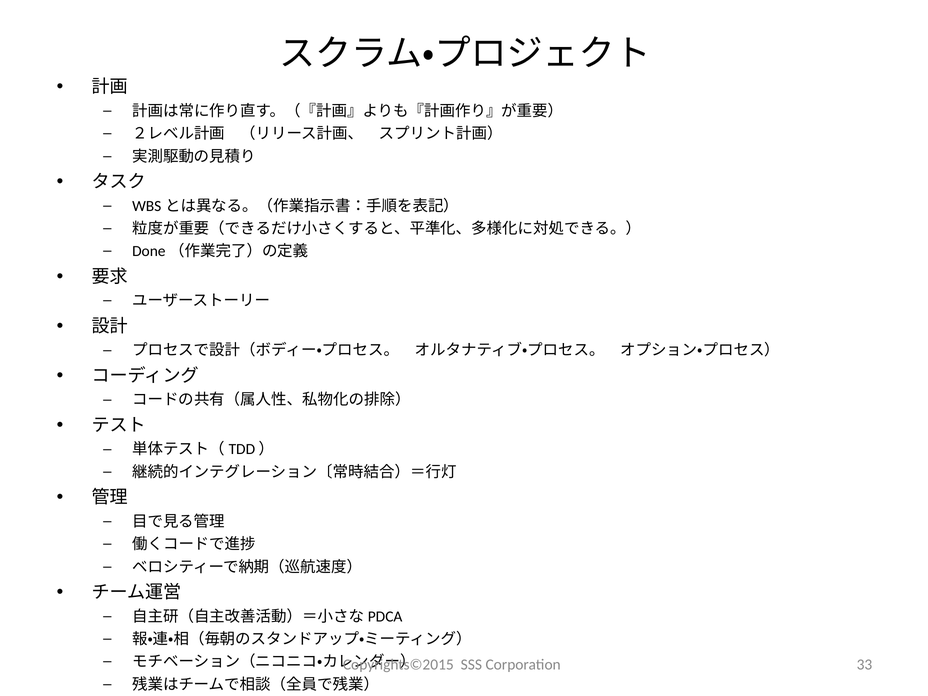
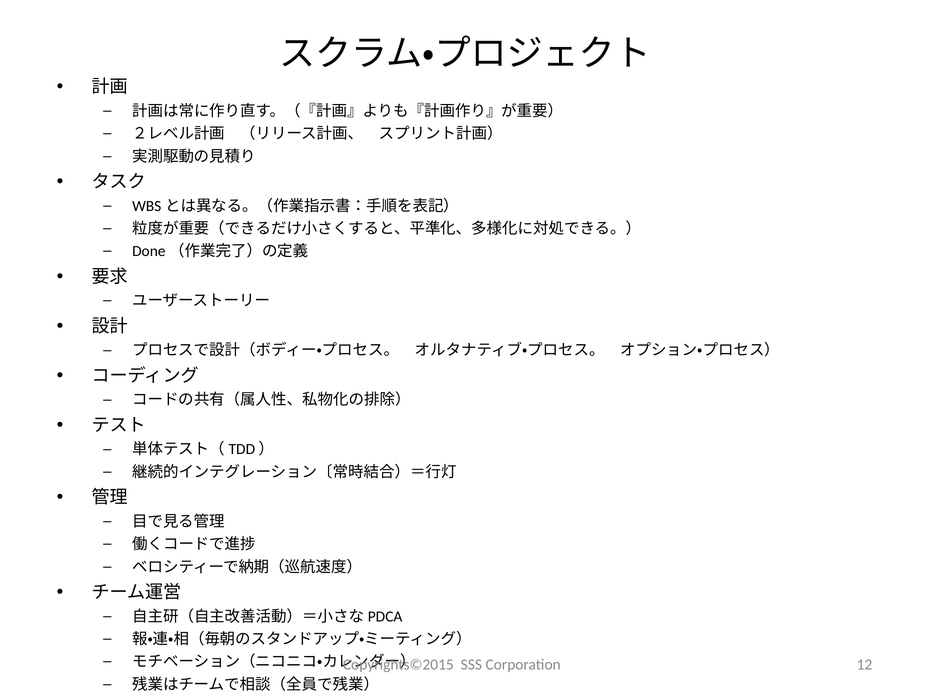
33: 33 -> 12 (864, 665)
